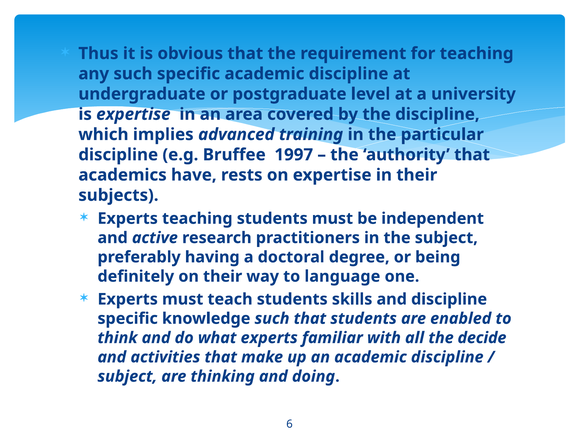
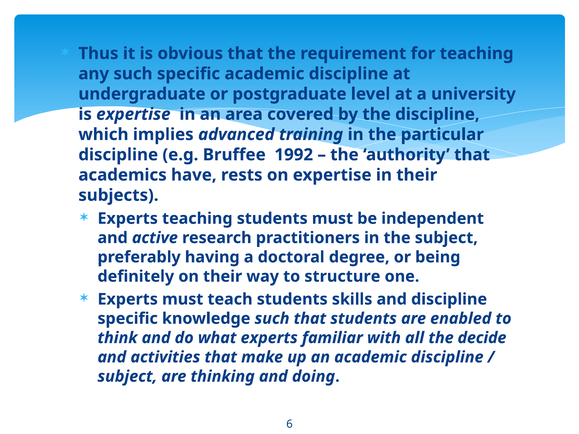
1997: 1997 -> 1992 (294, 155)
language: language -> structure (342, 277)
